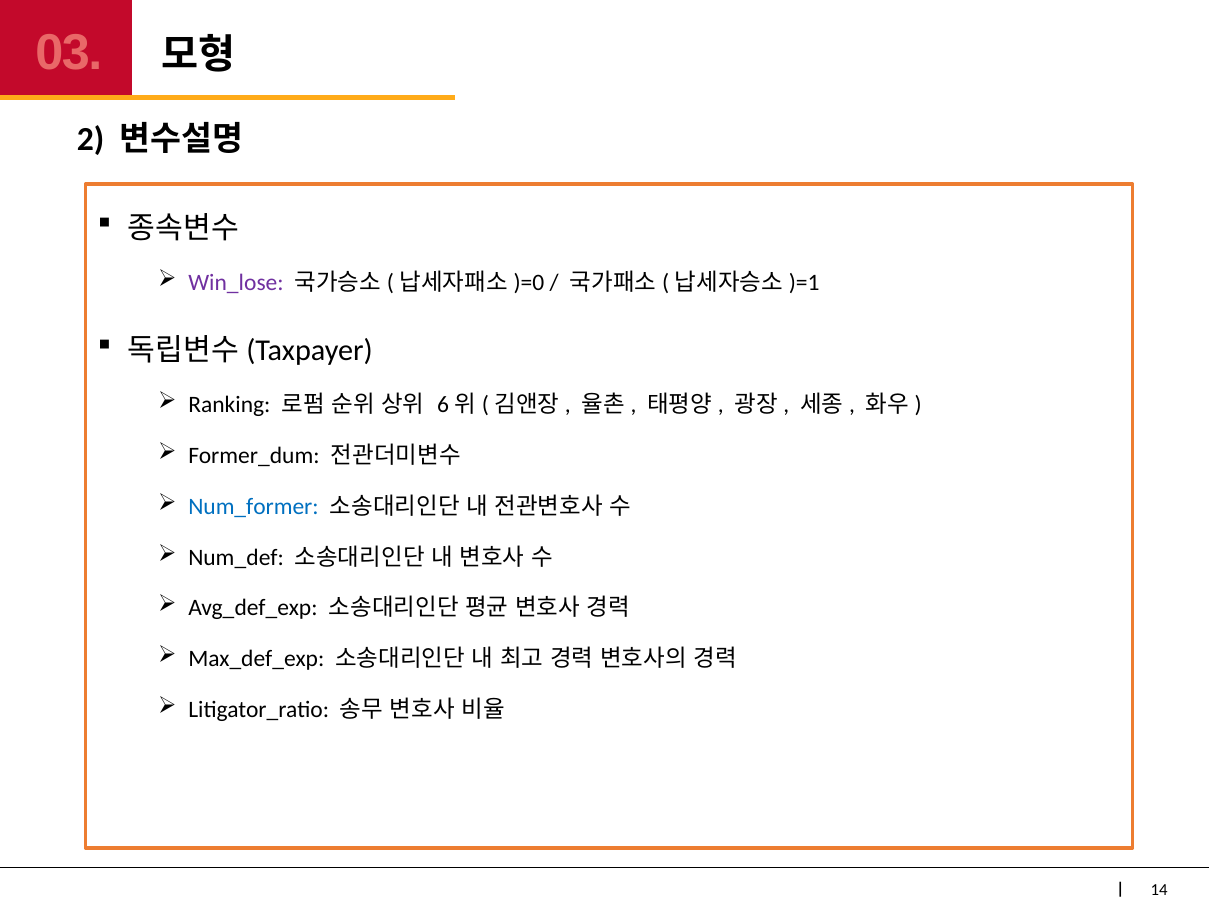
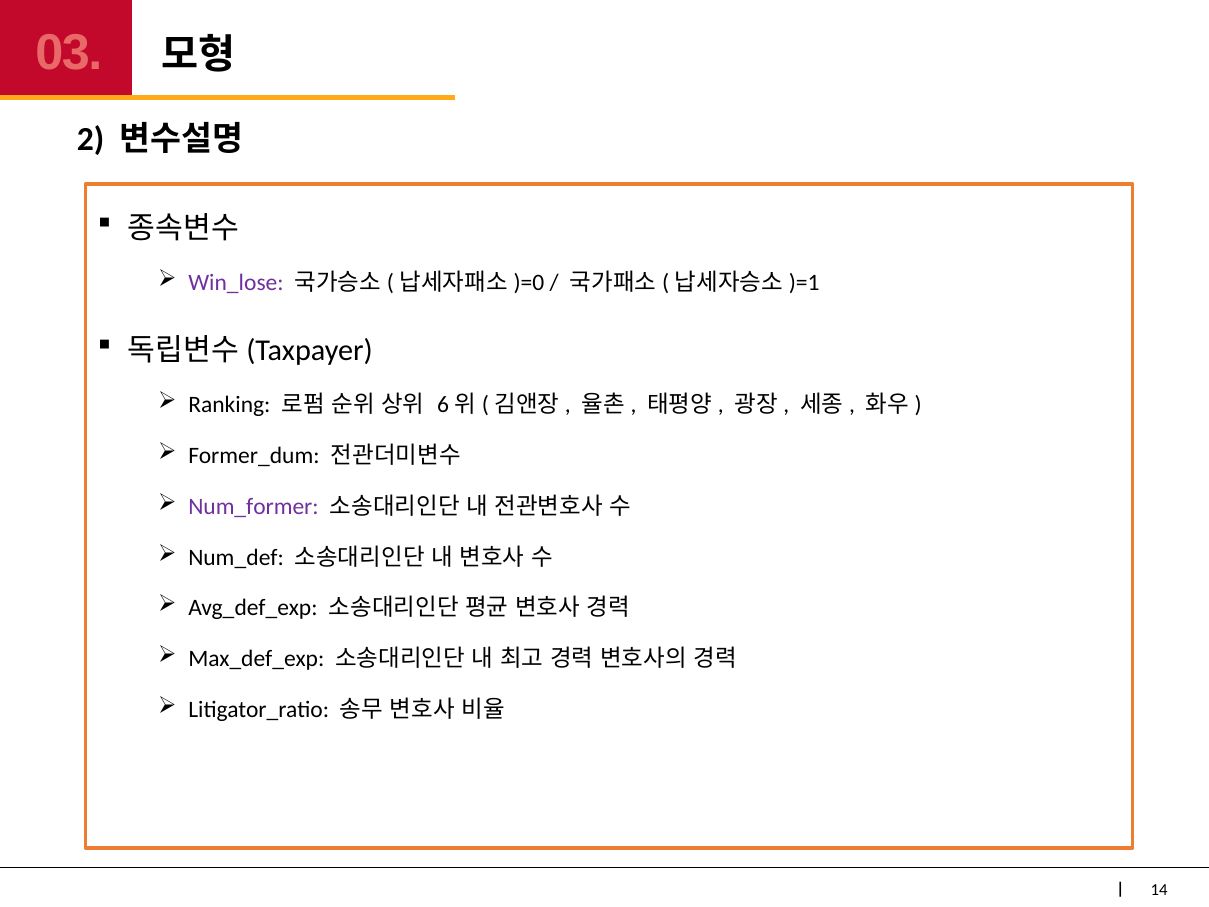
Num_former colour: blue -> purple (253, 506)
